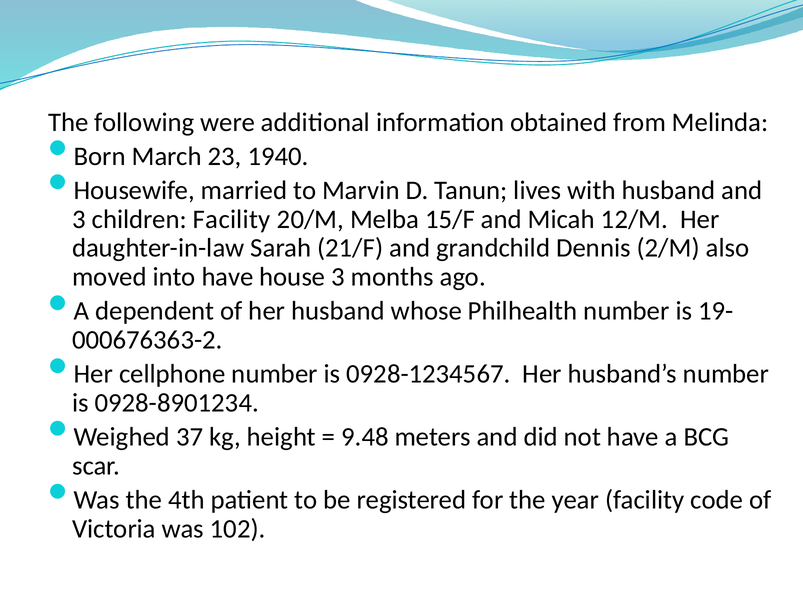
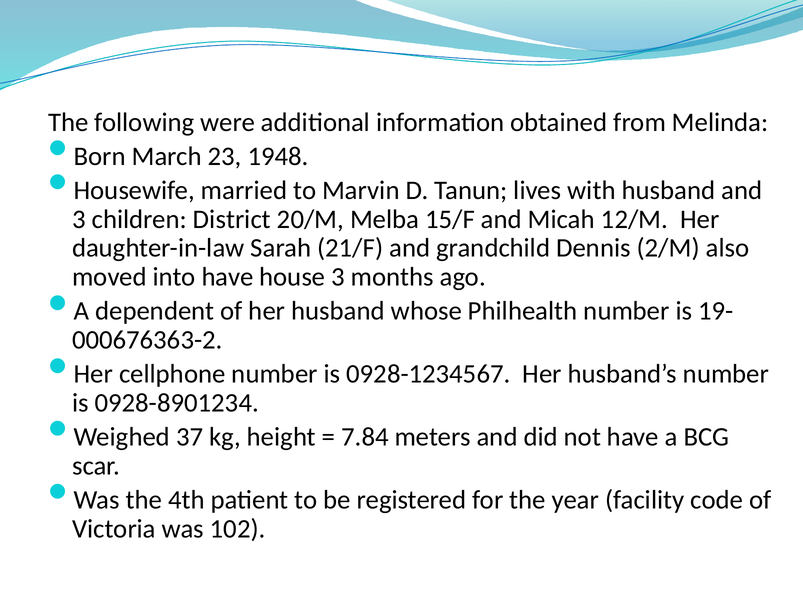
1940: 1940 -> 1948 (278, 156)
children Facility: Facility -> District (232, 219)
9.48: 9.48 -> 7.84 (365, 437)
